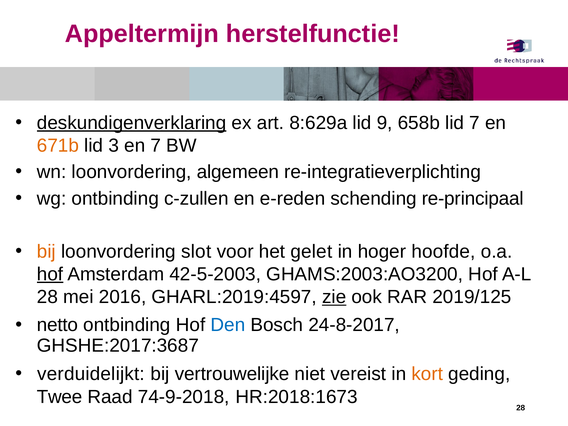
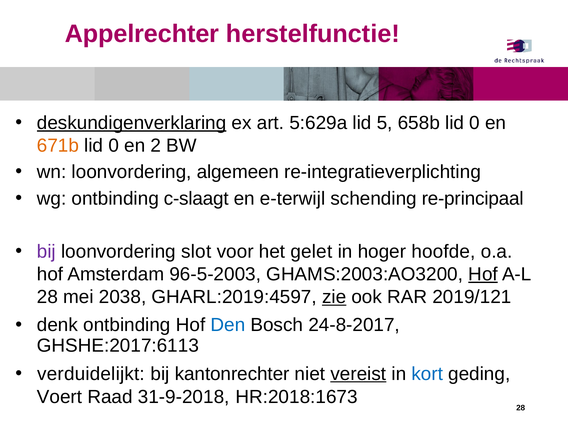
Appeltermijn: Appeltermijn -> Appelrechter (142, 34)
8:629a: 8:629a -> 5:629a (318, 123)
9: 9 -> 5 (385, 123)
658b lid 7: 7 -> 0 (475, 123)
3: 3 -> 0 (114, 146)
en 7: 7 -> 2 (156, 146)
c-zullen: c-zullen -> c-slaagt (196, 199)
e-reden: e-reden -> e-terwijl (293, 199)
bij colour: orange -> purple (46, 252)
hof underline: present -> none (50, 274)
42-5-2003: 42-5-2003 -> 96-5-2003 (215, 274)
Hof underline: none -> present (483, 274)
2016: 2016 -> 2038 (123, 297)
2019/125: 2019/125 -> 2019/121 (472, 297)
netto: netto -> denk (57, 325)
GHSHE:2017:3687: GHSHE:2017:3687 -> GHSHE:2017:6113 (118, 345)
vertrouwelijke: vertrouwelijke -> kantonrechter (232, 374)
vereist underline: none -> present (358, 374)
kort colour: orange -> blue (427, 374)
Twee: Twee -> Voert (60, 397)
74-9-2018: 74-9-2018 -> 31-9-2018 (184, 397)
